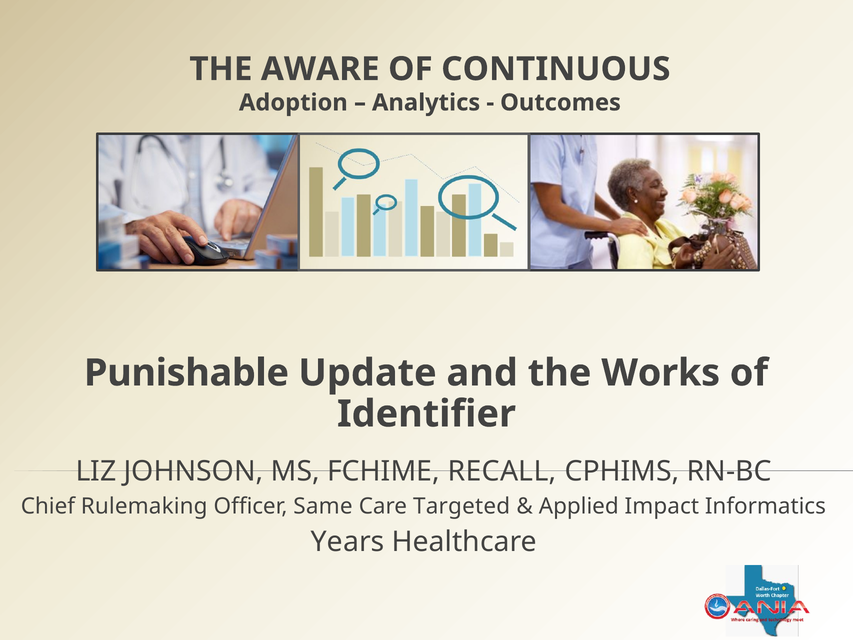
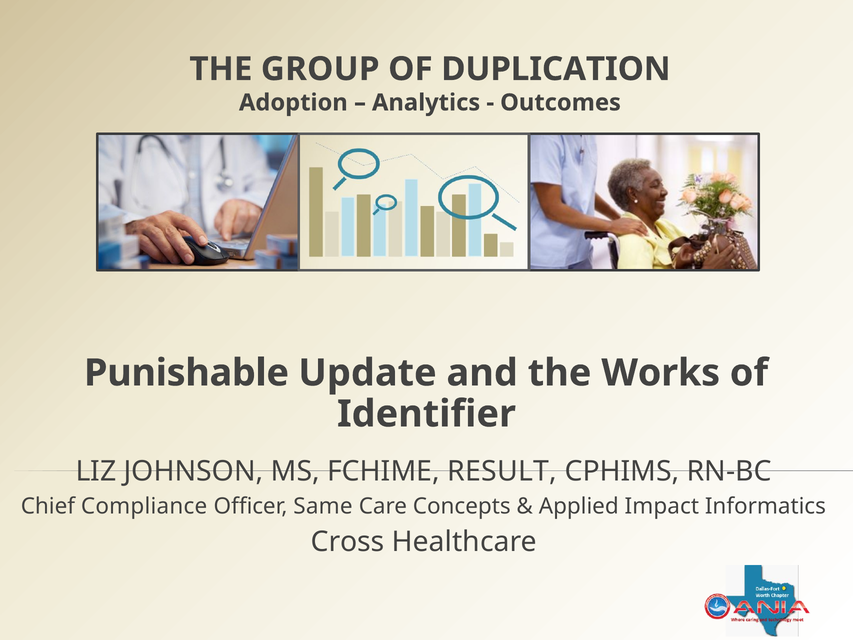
AWARE: AWARE -> GROUP (320, 69)
CONTINUOUS: CONTINUOUS -> DUPLICATION (556, 69)
RECALL: RECALL -> RESULT (502, 471)
Rulemaking: Rulemaking -> Compliance (144, 506)
Targeted: Targeted -> Concepts (462, 506)
Years: Years -> Cross (348, 542)
